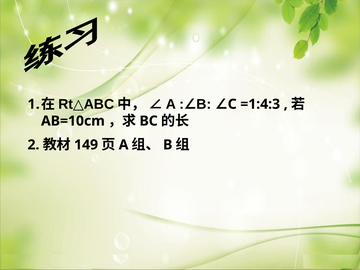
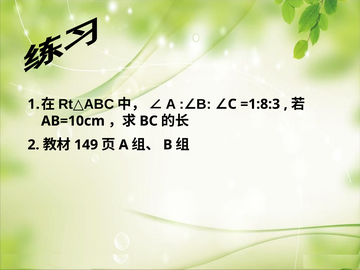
=1:4:3: =1:4:3 -> =1:8:3 (260, 104)
